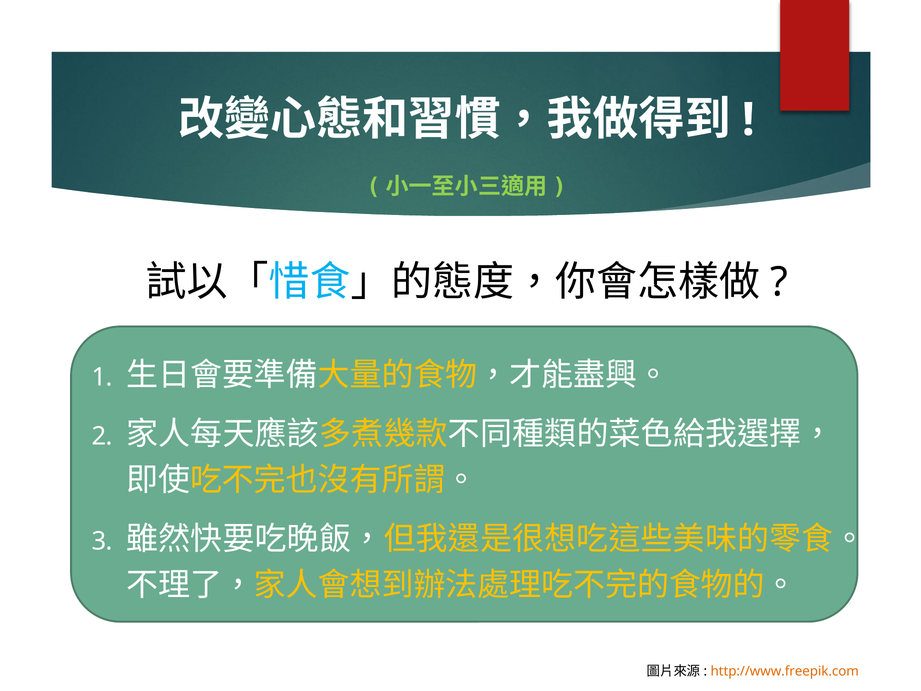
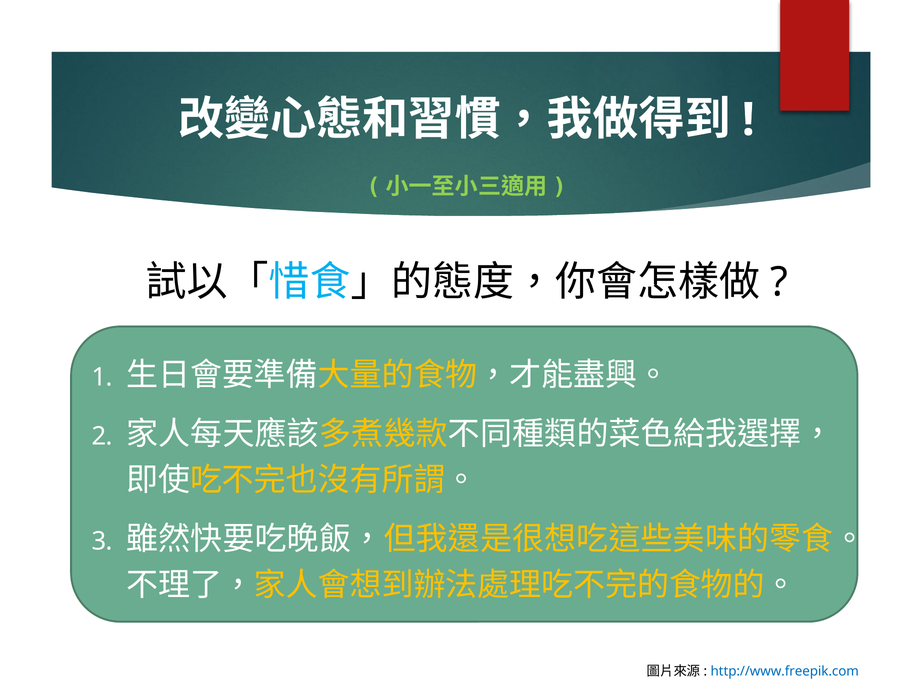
http://www.freepik.com colour: orange -> blue (785, 671)
